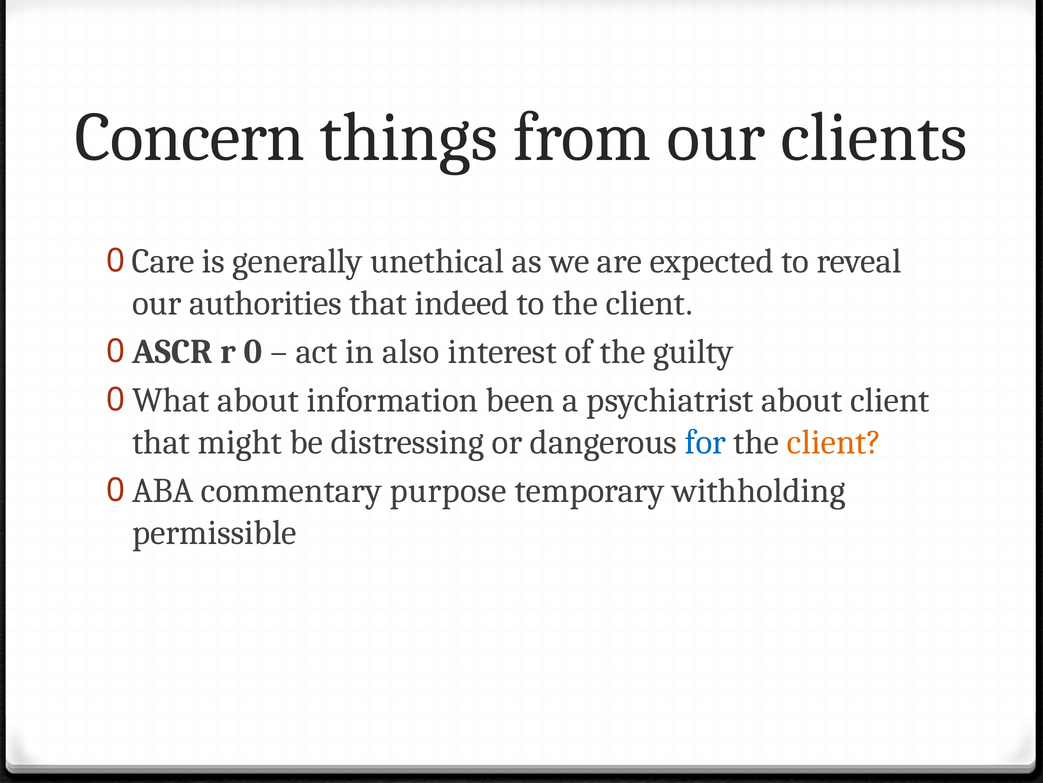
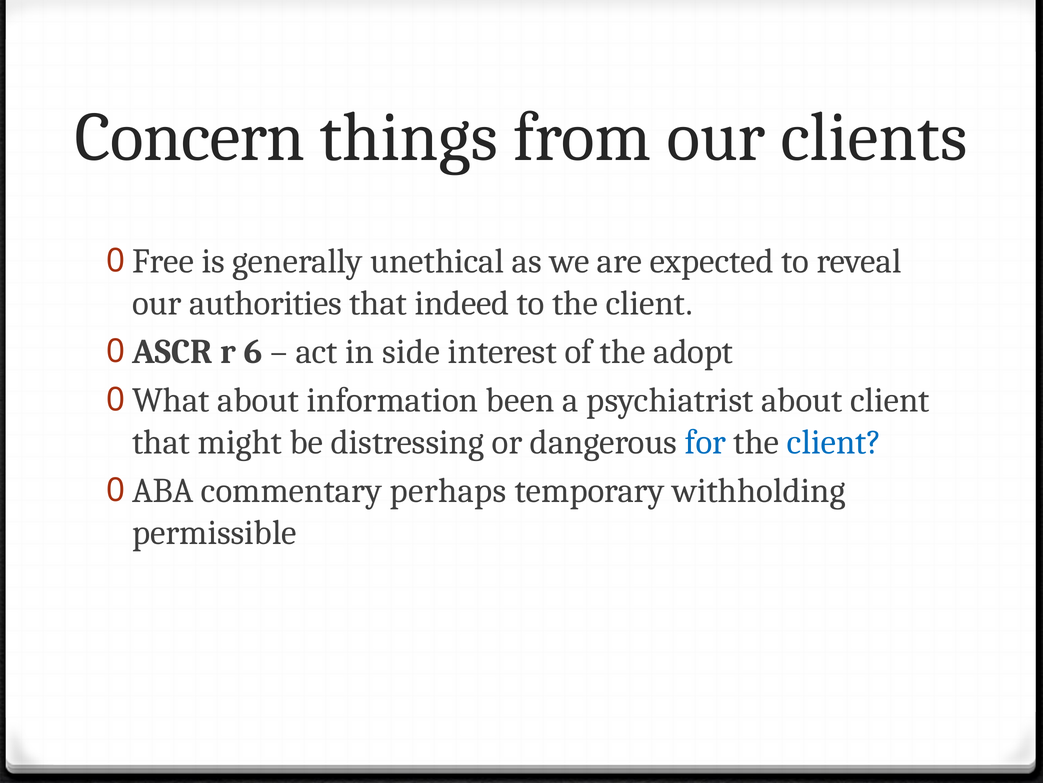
Care: Care -> Free (163, 261)
r 0: 0 -> 6 (253, 351)
also: also -> side (411, 351)
guilty: guilty -> adopt (693, 351)
client colour: orange -> blue (834, 442)
purpose: purpose -> perhaps (448, 490)
